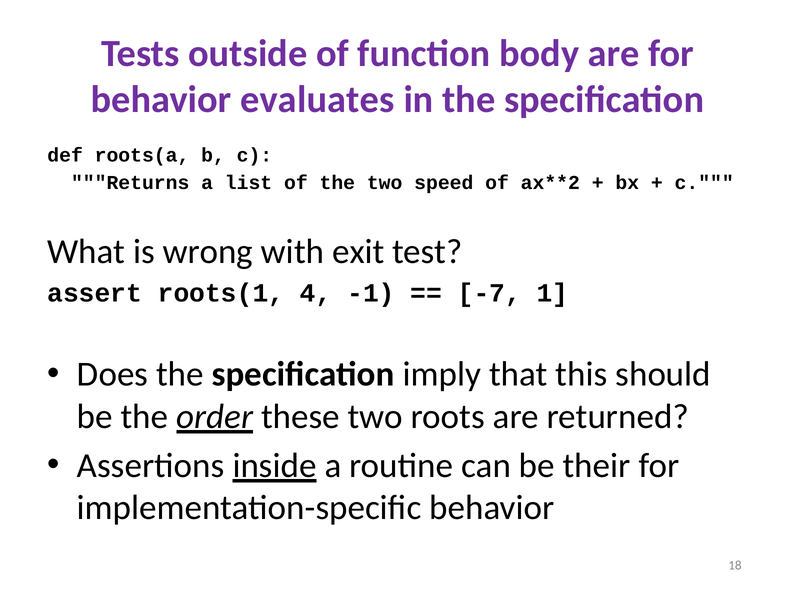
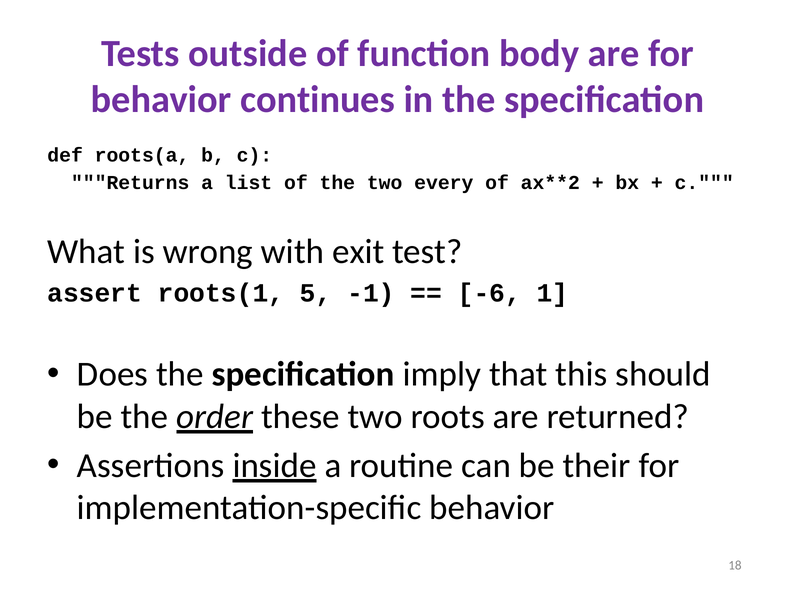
evaluates: evaluates -> continues (318, 99)
speed: speed -> every (444, 183)
4: 4 -> 5 (316, 293)
-7: -7 -> -6 (489, 293)
